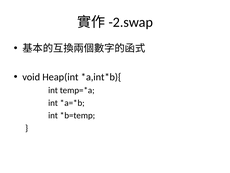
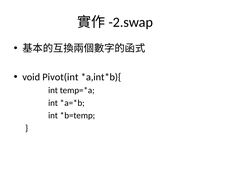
Heap(int: Heap(int -> Pivot(int (60, 77)
